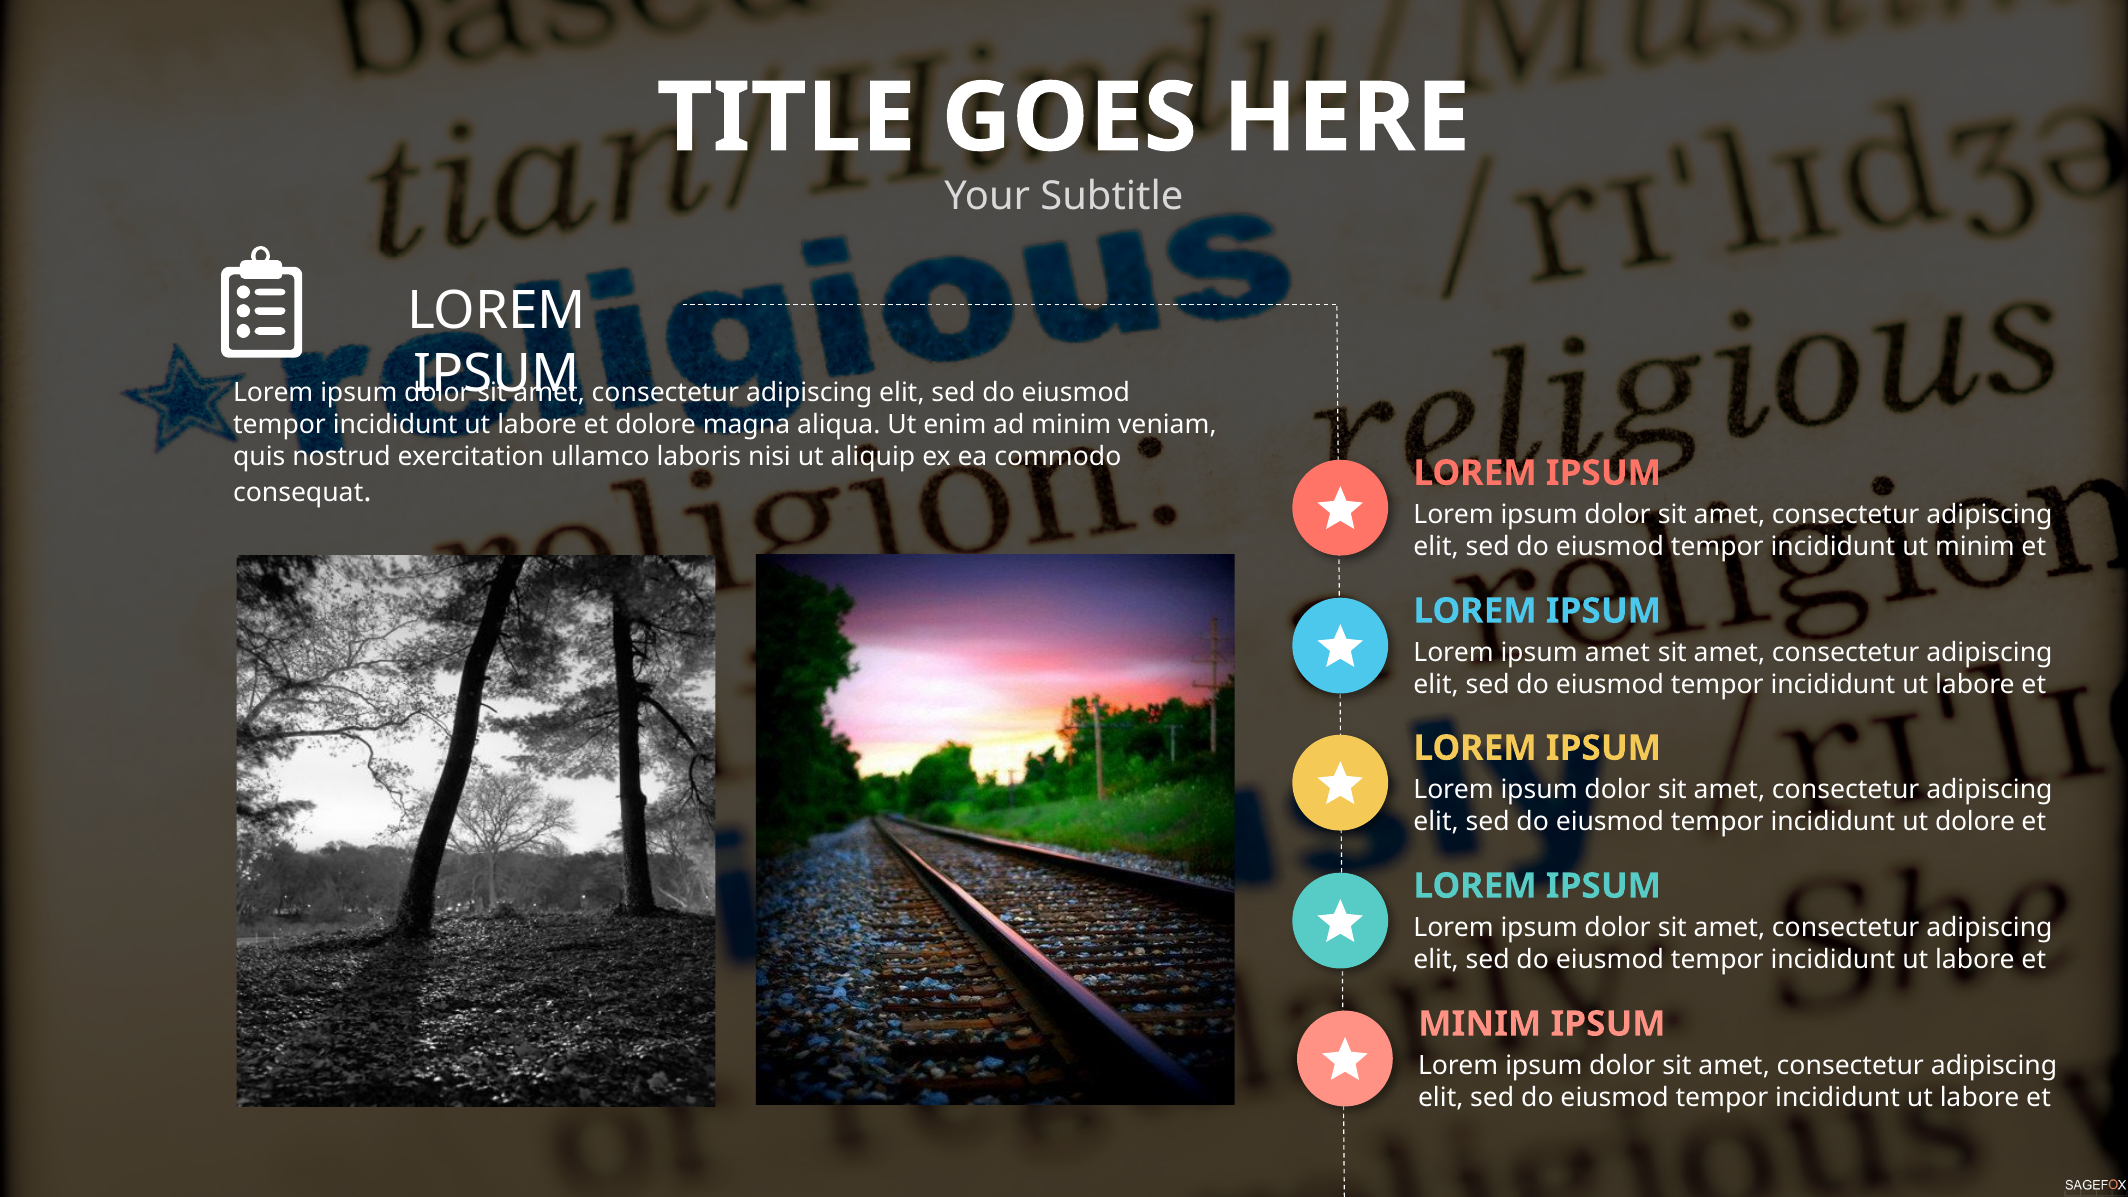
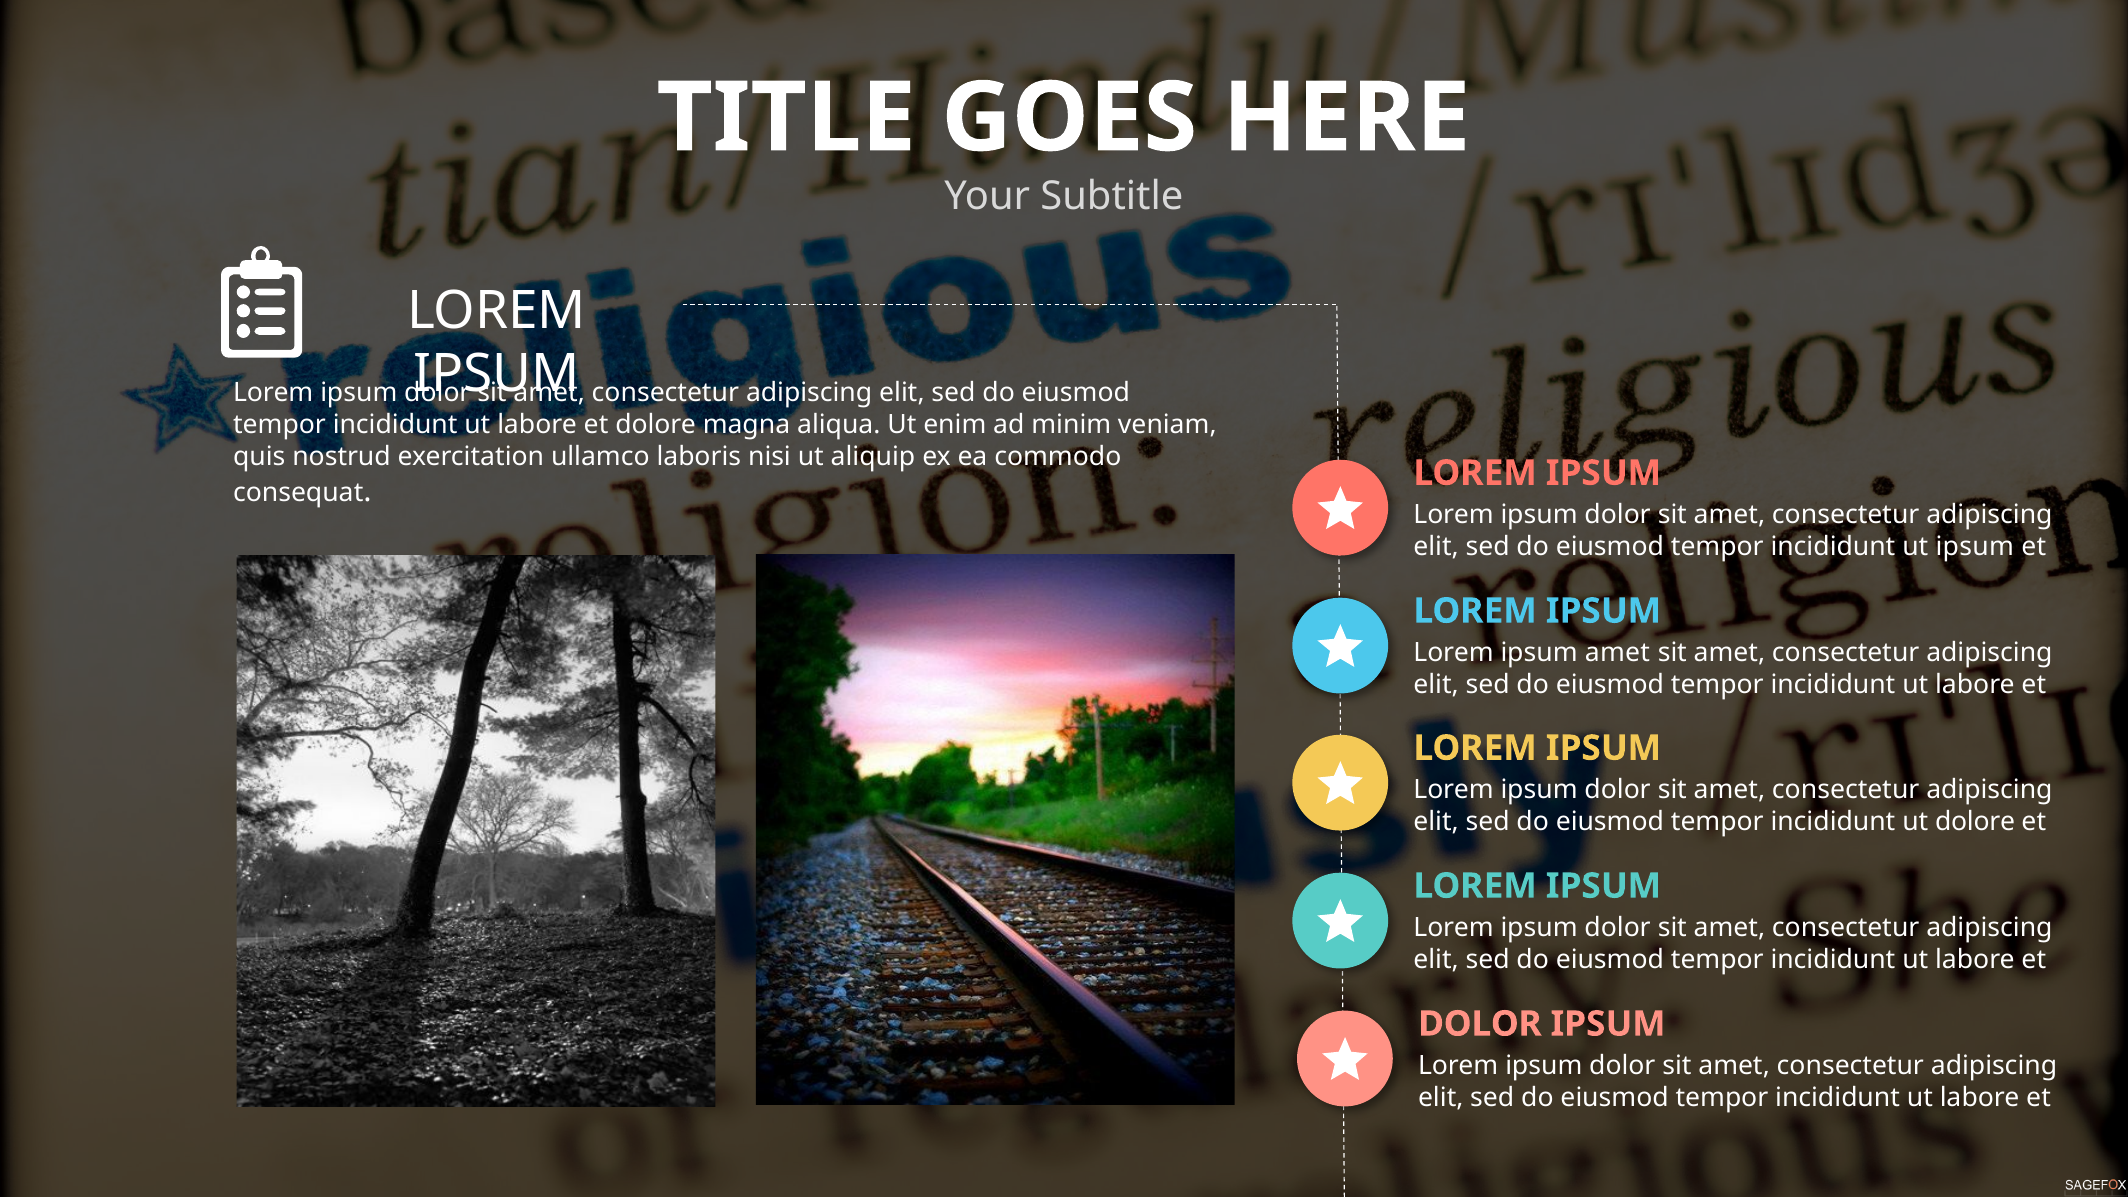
ut minim: minim -> ipsum (1975, 547)
MINIM: MINIM -> DOLOR (1480, 1024)
